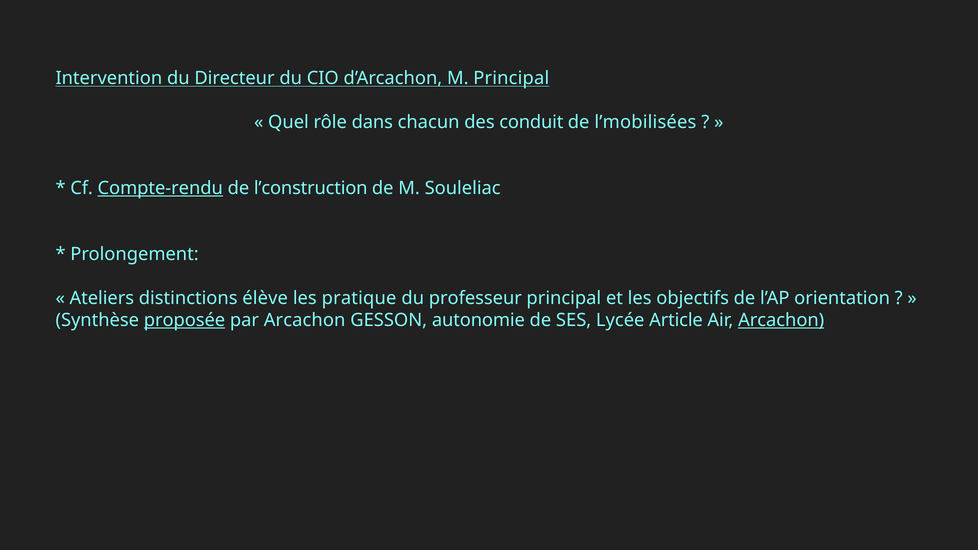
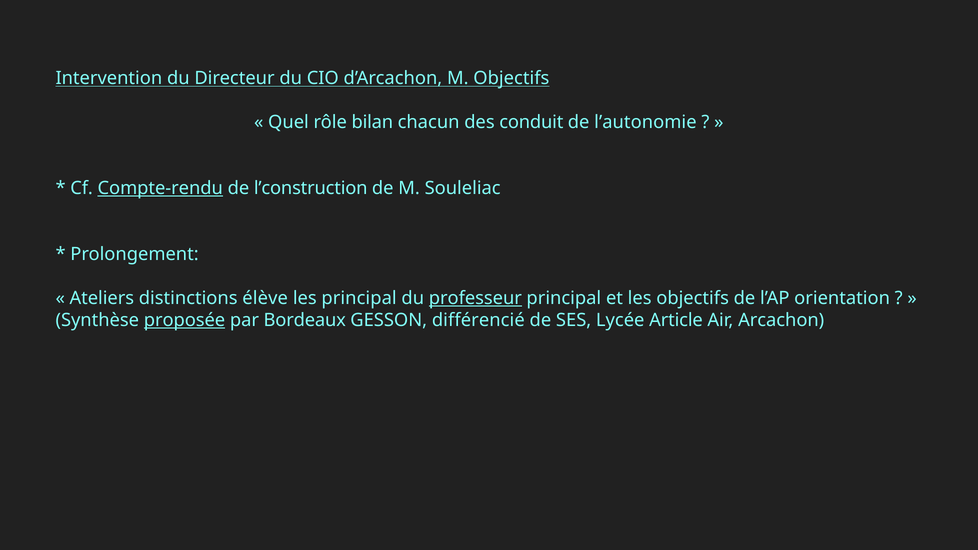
M Principal: Principal -> Objectifs (511, 78)
dans: dans -> bilan (372, 122)
l’mobilisées: l’mobilisées -> l’autonomie (645, 122)
les pratique: pratique -> principal (359, 298)
professeur underline: none -> present (475, 298)
par Arcachon: Arcachon -> Bordeaux (305, 320)
autonomie: autonomie -> différencié (478, 320)
Arcachon underline: present -> none (781, 320)
